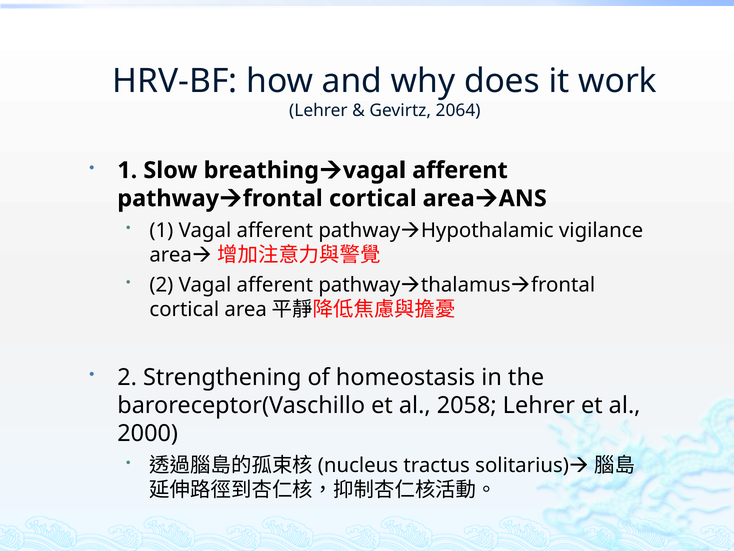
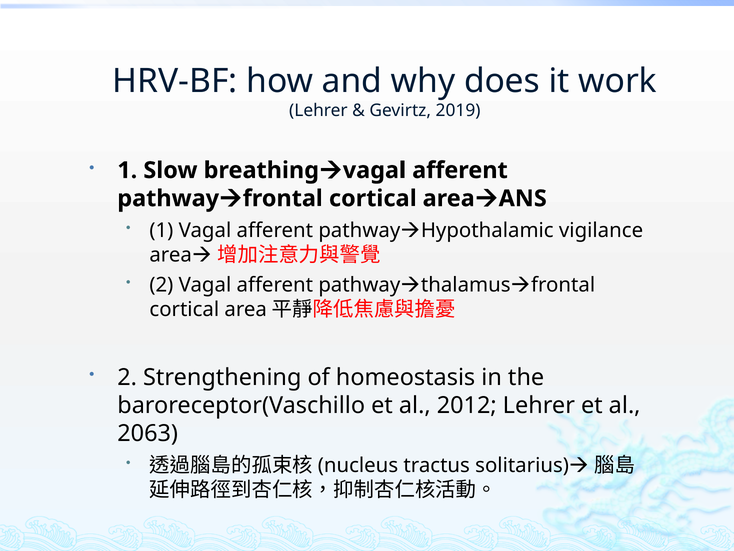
2064: 2064 -> 2019 (458, 111)
2058: 2058 -> 2012 (467, 405)
2000: 2000 -> 2063 (148, 433)
